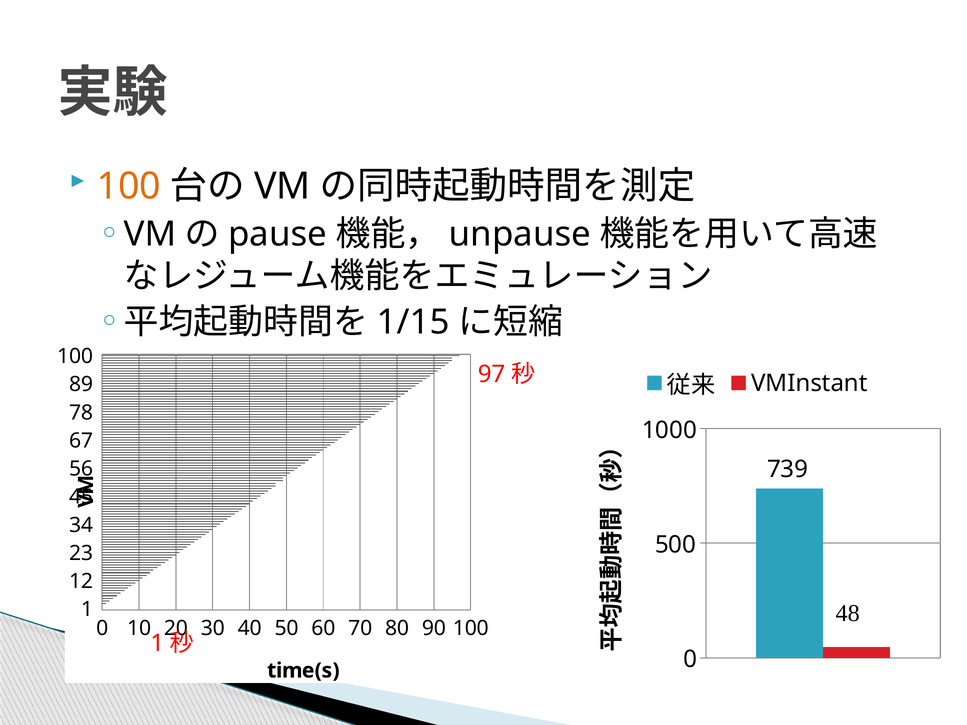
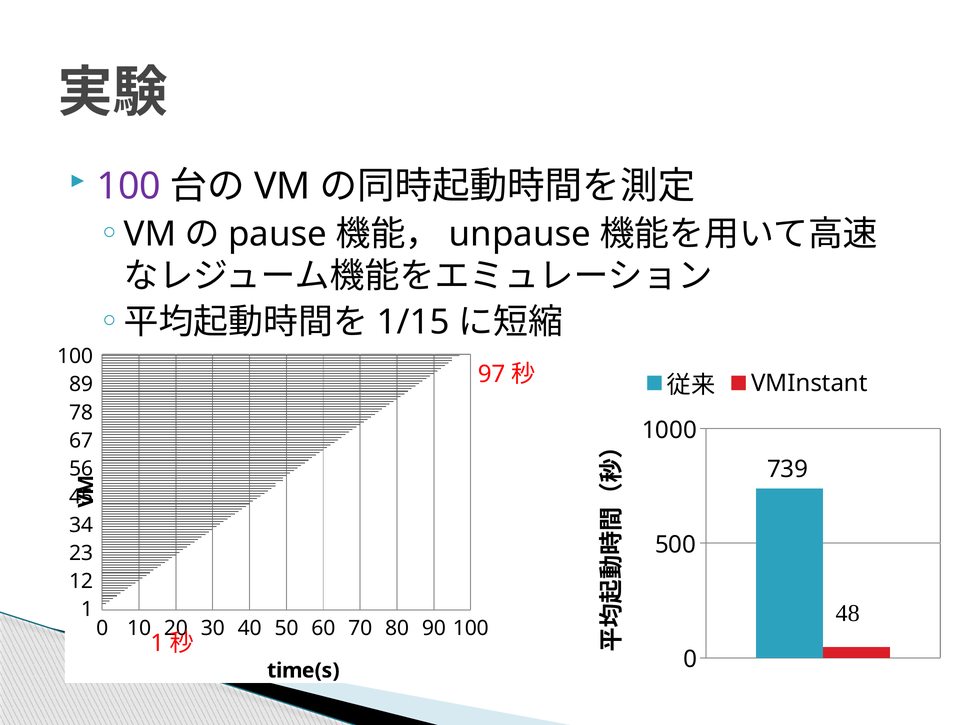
100 colour: orange -> purple (129, 187)
